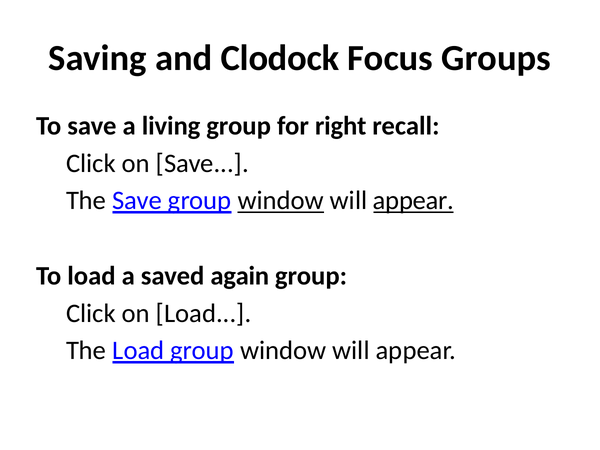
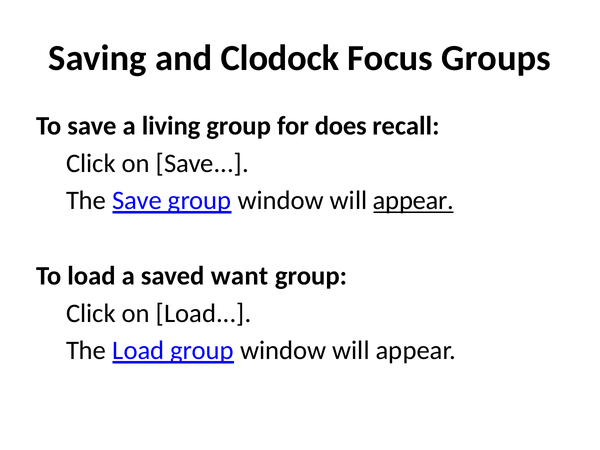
right: right -> does (341, 126)
window underline: present -> none (281, 201)
again: again -> want (240, 276)
